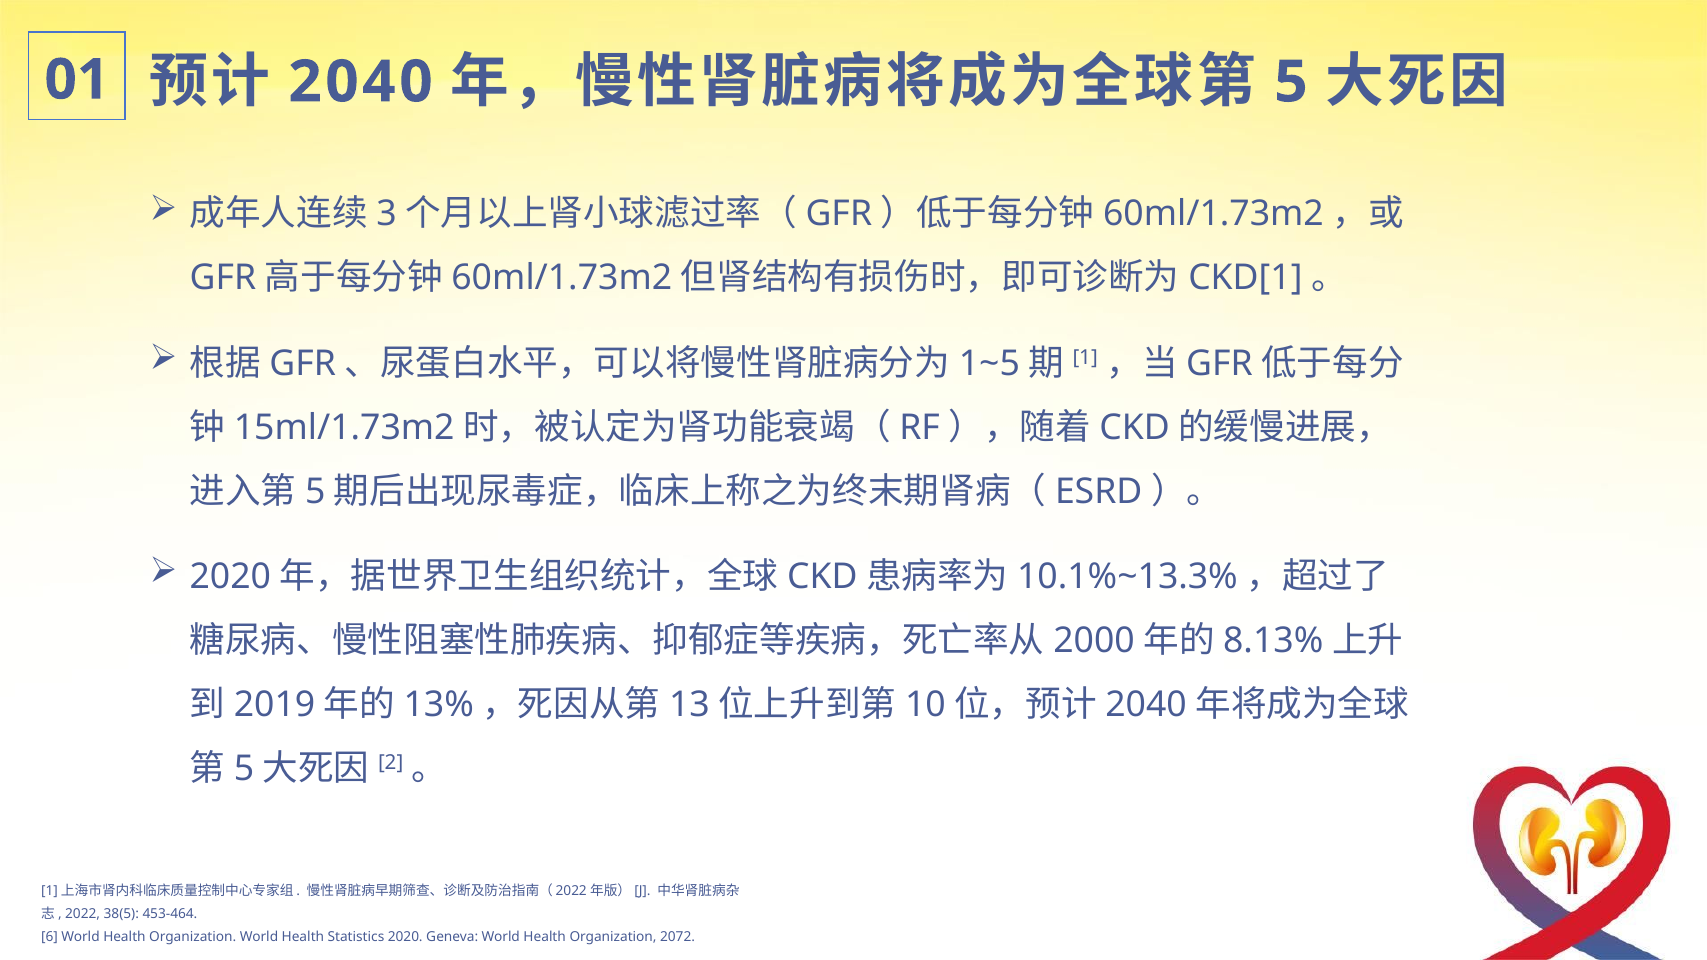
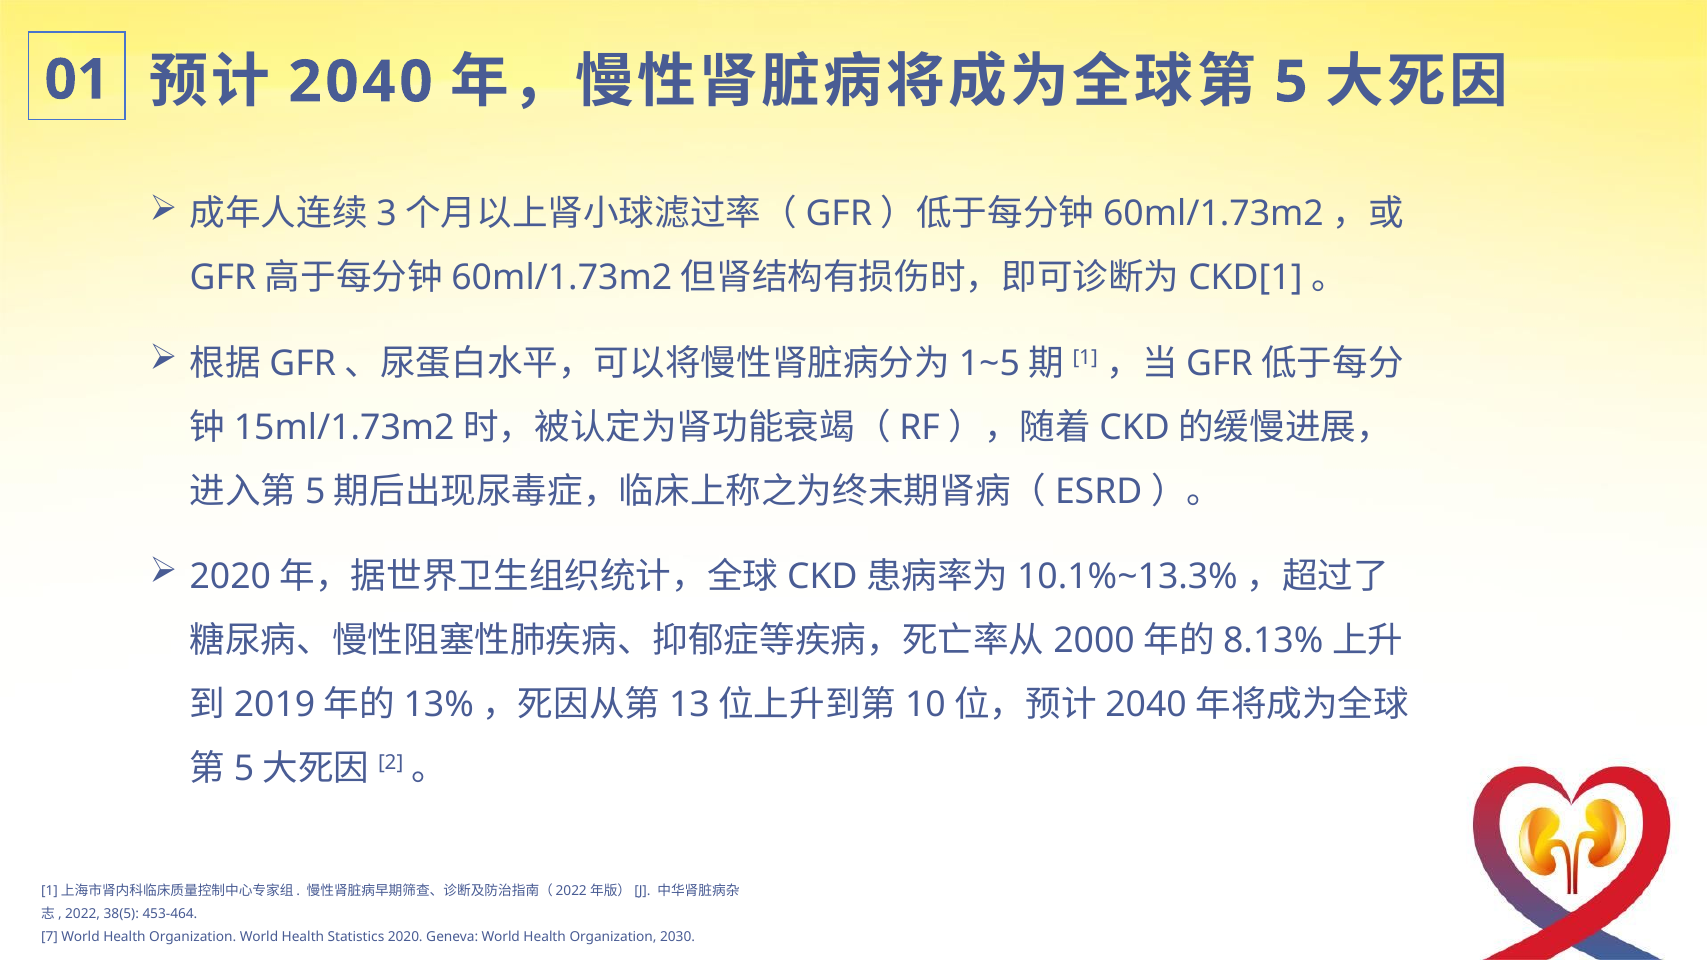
6: 6 -> 7 (50, 937)
2072: 2072 -> 2030 (678, 937)
